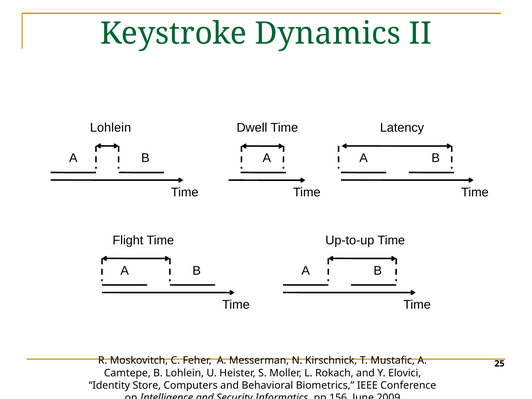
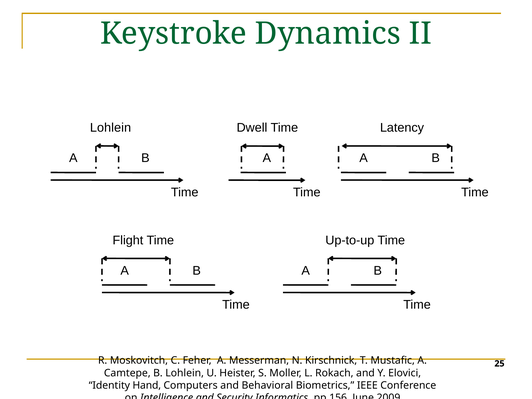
Store: Store -> Hand (147, 385)
